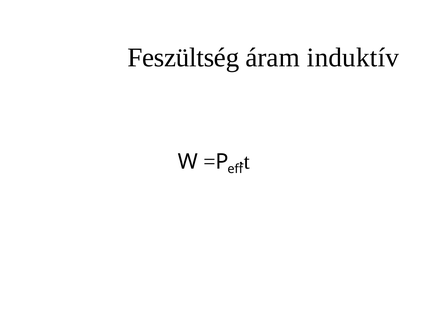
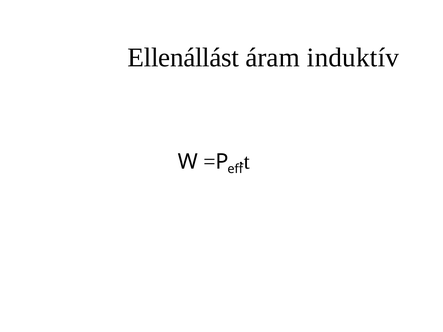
Feszültség: Feszültség -> Ellenállást (183, 58)
